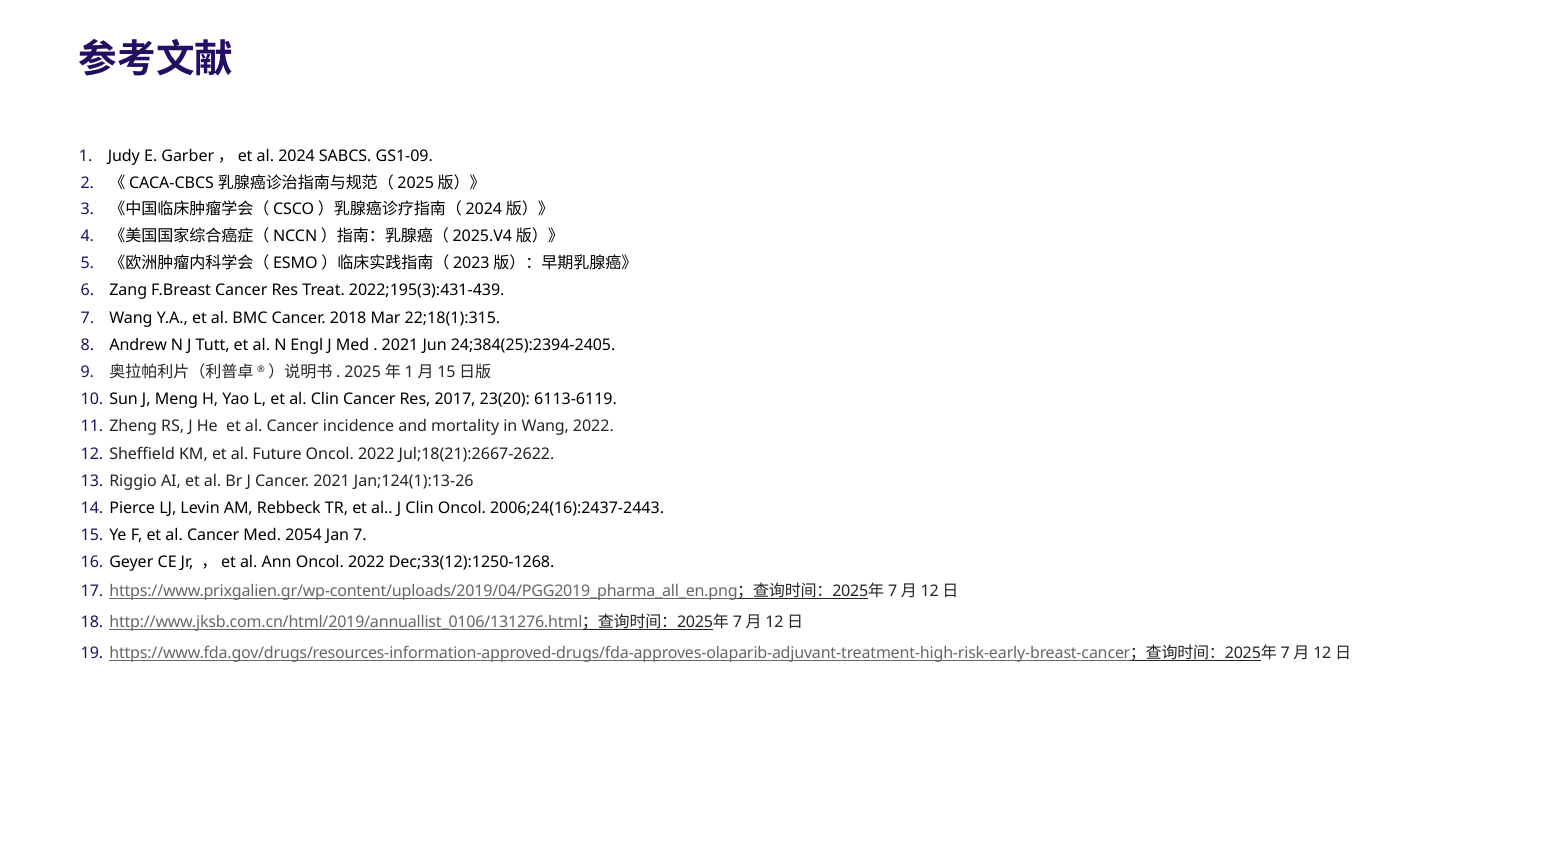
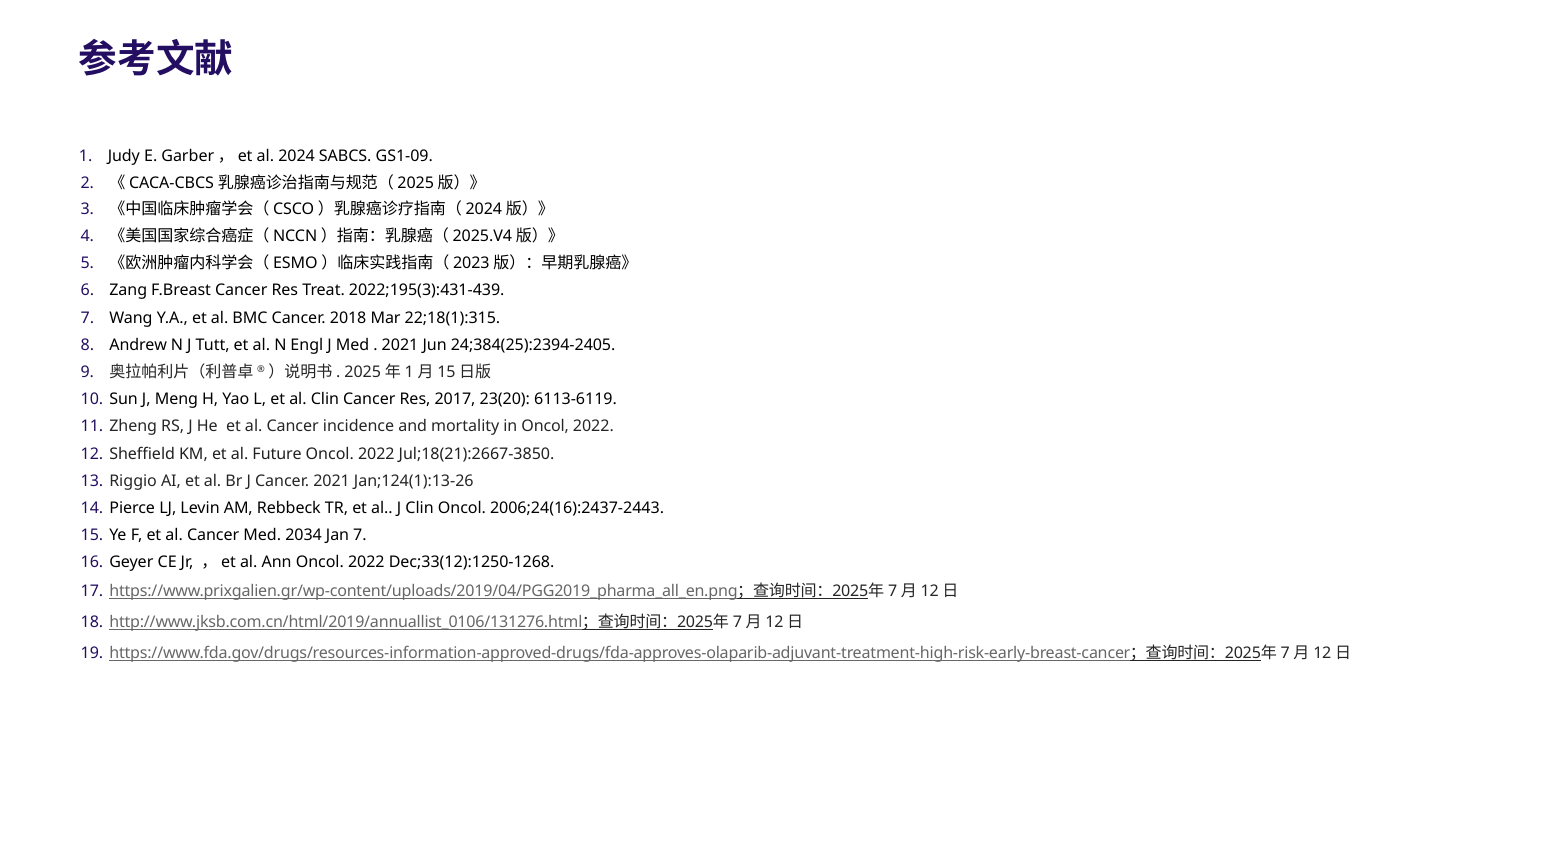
in Wang: Wang -> Oncol (545, 427)
Jul;18(21):2667-2622: Jul;18(21):2667-2622 -> Jul;18(21):2667-3850 (477, 454)
2054: 2054 -> 2034 (304, 535)
